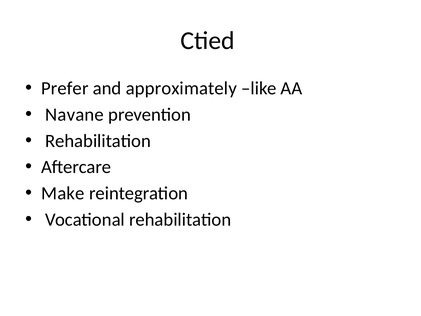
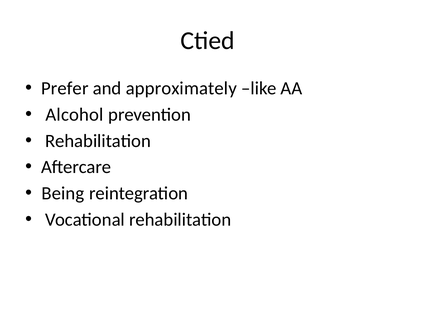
Navane: Navane -> Alcohol (75, 115)
Make: Make -> Being (63, 193)
